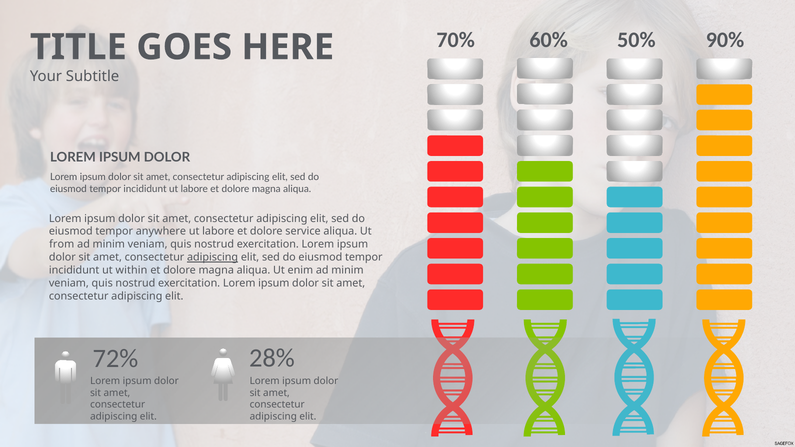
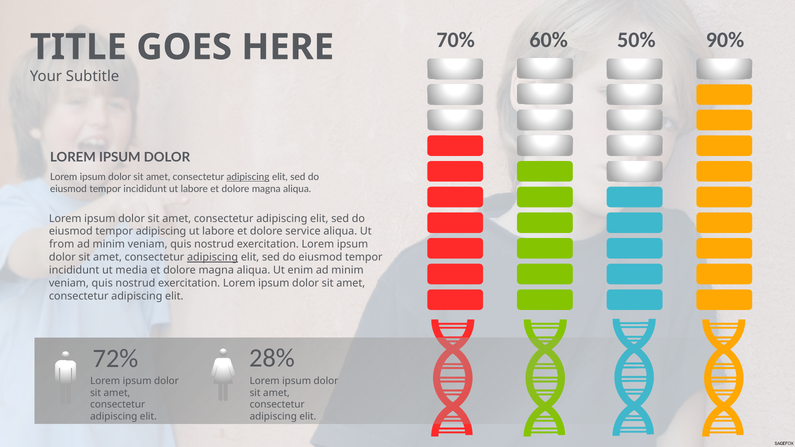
adipiscing underline: none -> present (248, 177)
tempor anywhere: anywhere -> adipiscing (161, 232)
within: within -> media (132, 270)
